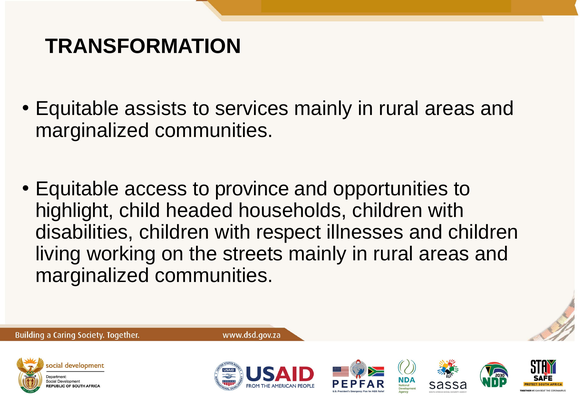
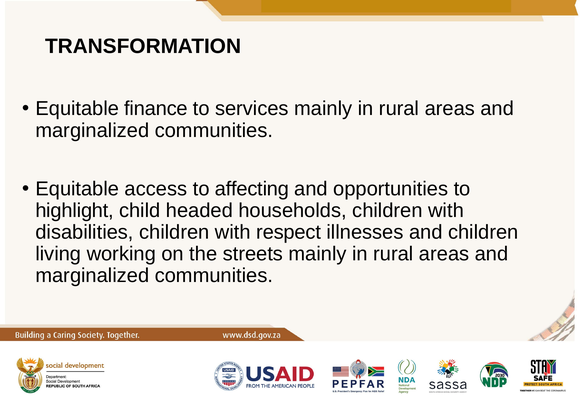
assists: assists -> finance (156, 109)
province: province -> affecting (252, 189)
